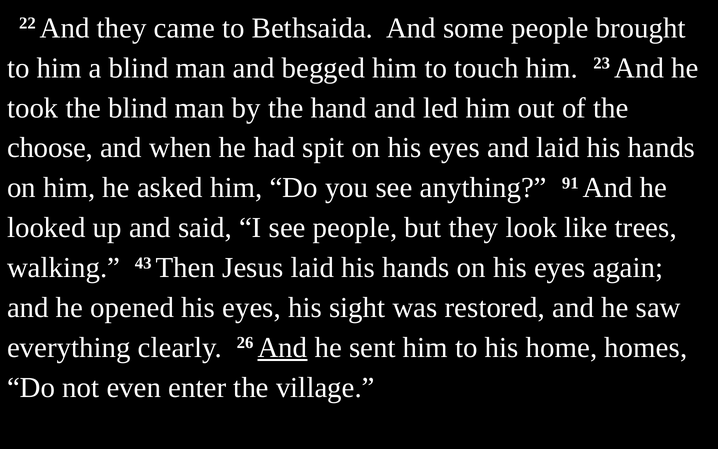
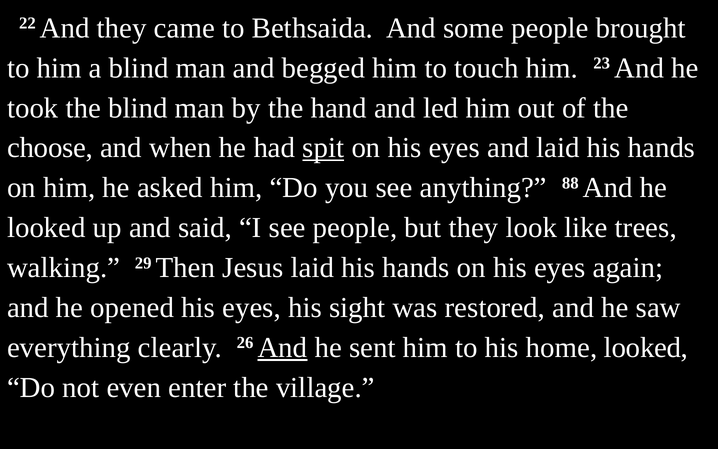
spit underline: none -> present (323, 148)
91: 91 -> 88 (570, 183)
43: 43 -> 29 (143, 263)
home homes: homes -> looked (646, 347)
